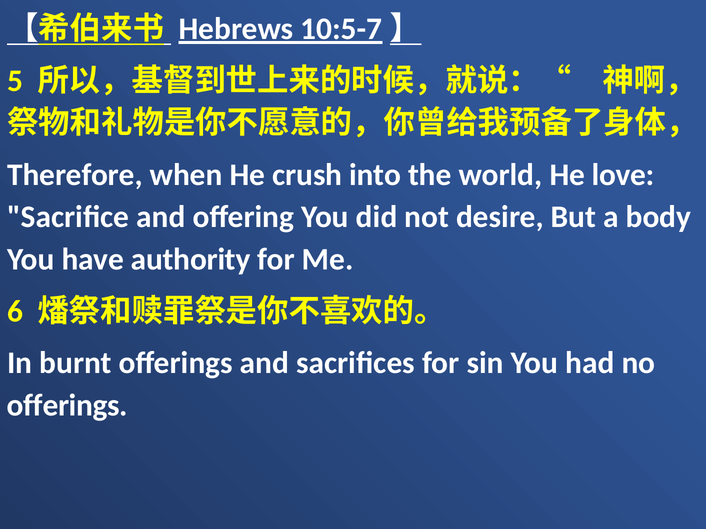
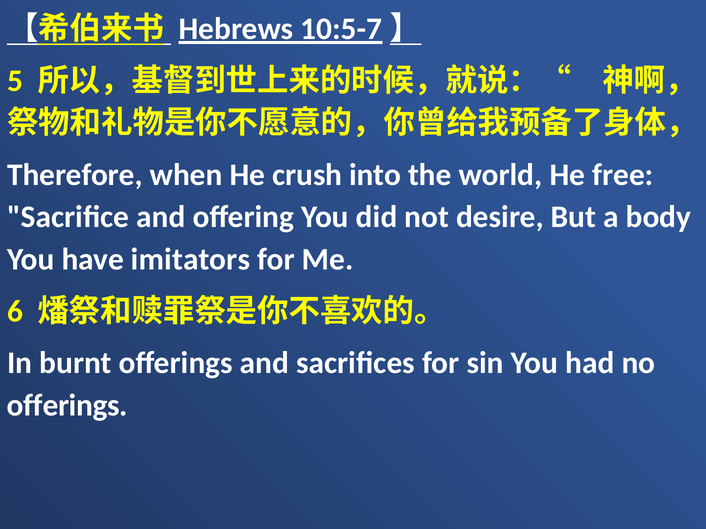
love: love -> free (623, 175)
authority: authority -> imitators (191, 260)
